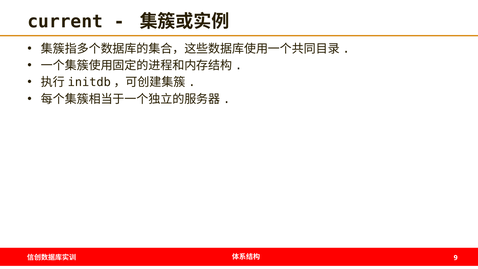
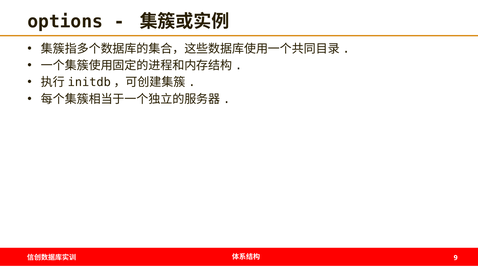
current: current -> options (65, 22)
